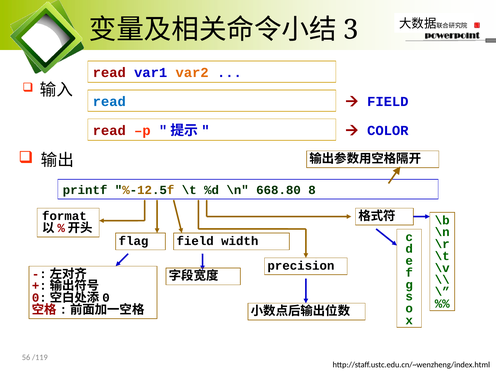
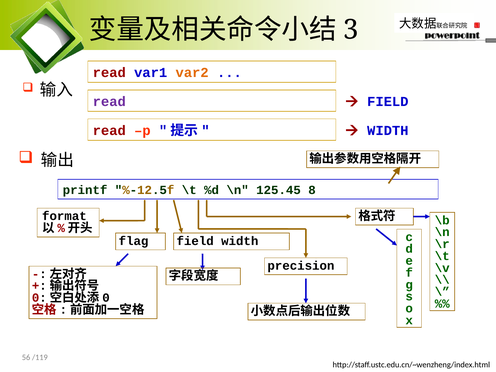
read colour: blue -> purple (109, 102)
COLOR: COLOR -> WIDTH (388, 131)
668.80: 668.80 -> 125.45 (279, 190)
